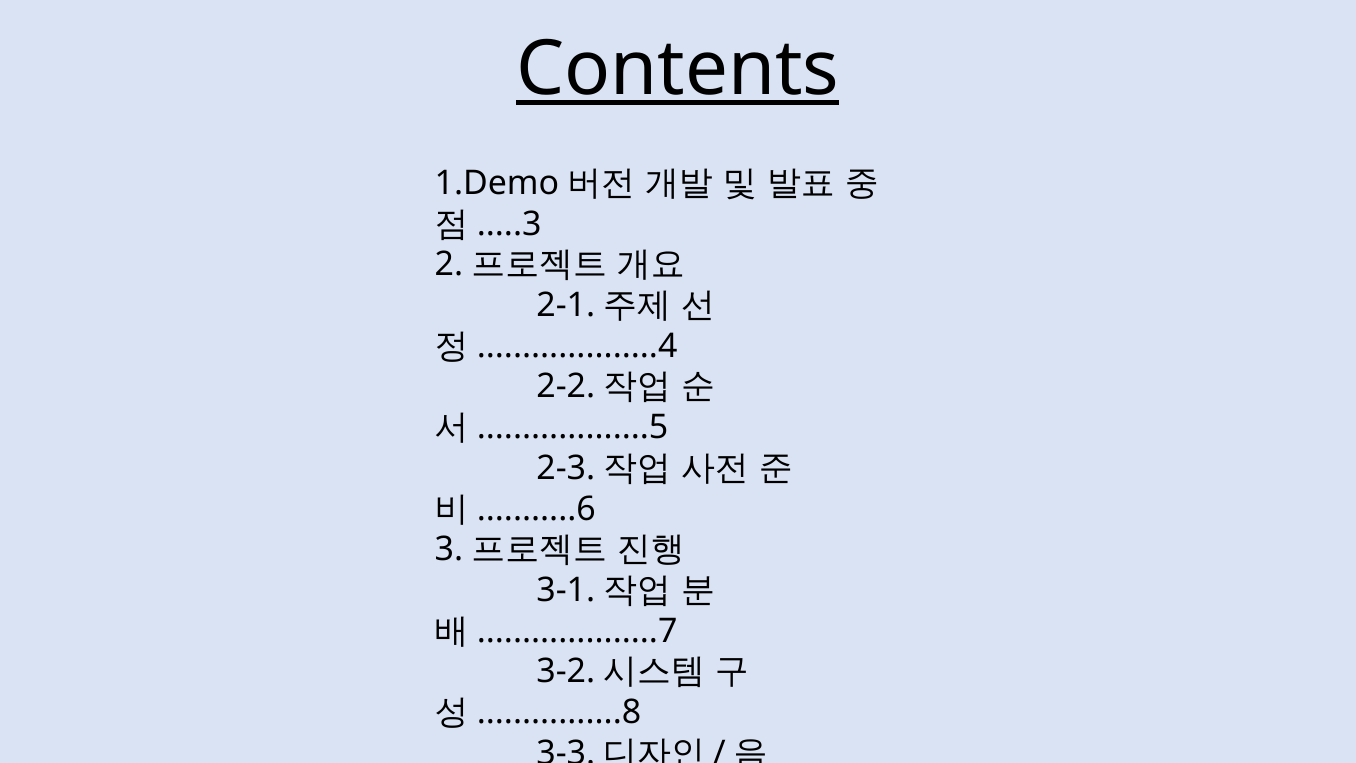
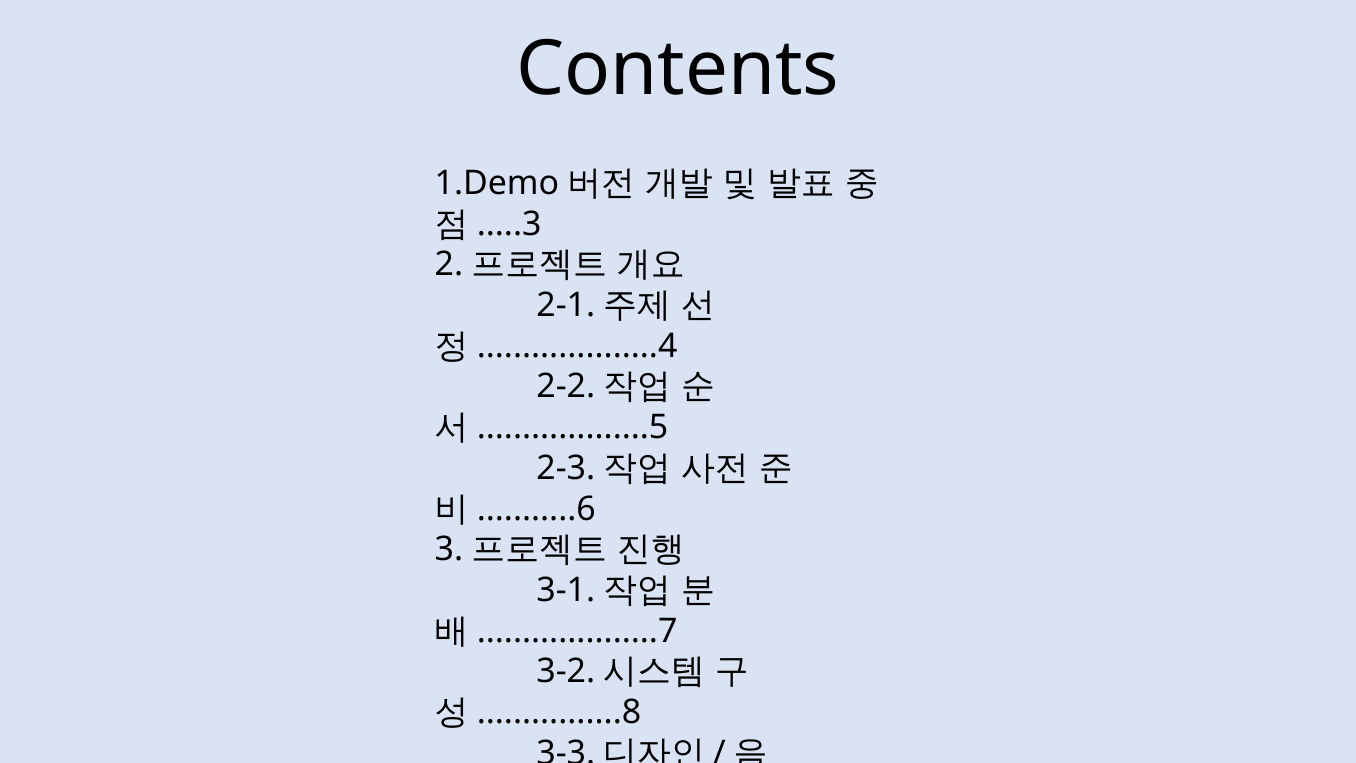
Contents underline: present -> none (678, 70)
